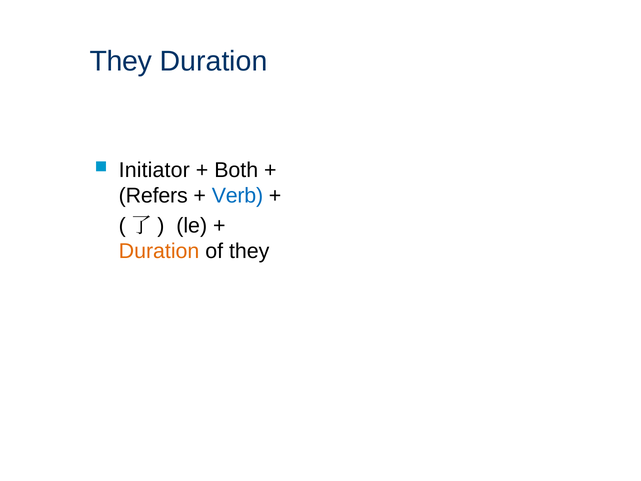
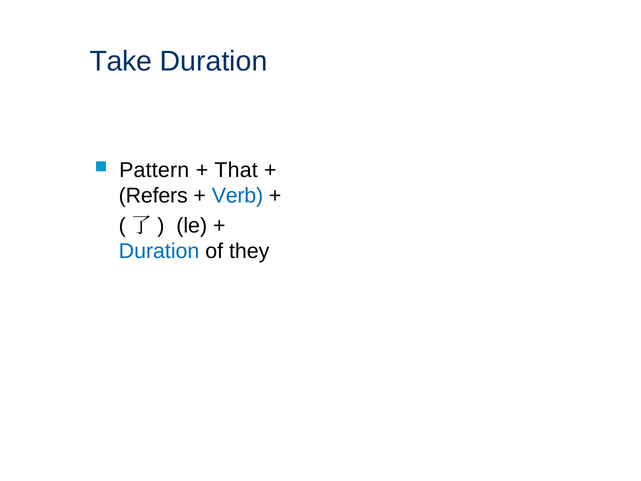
They: They -> Take (121, 61)
Initiator: Initiator -> Pattern (154, 170)
Both: Both -> That (236, 170)
Duration colour: orange -> blue (159, 251)
